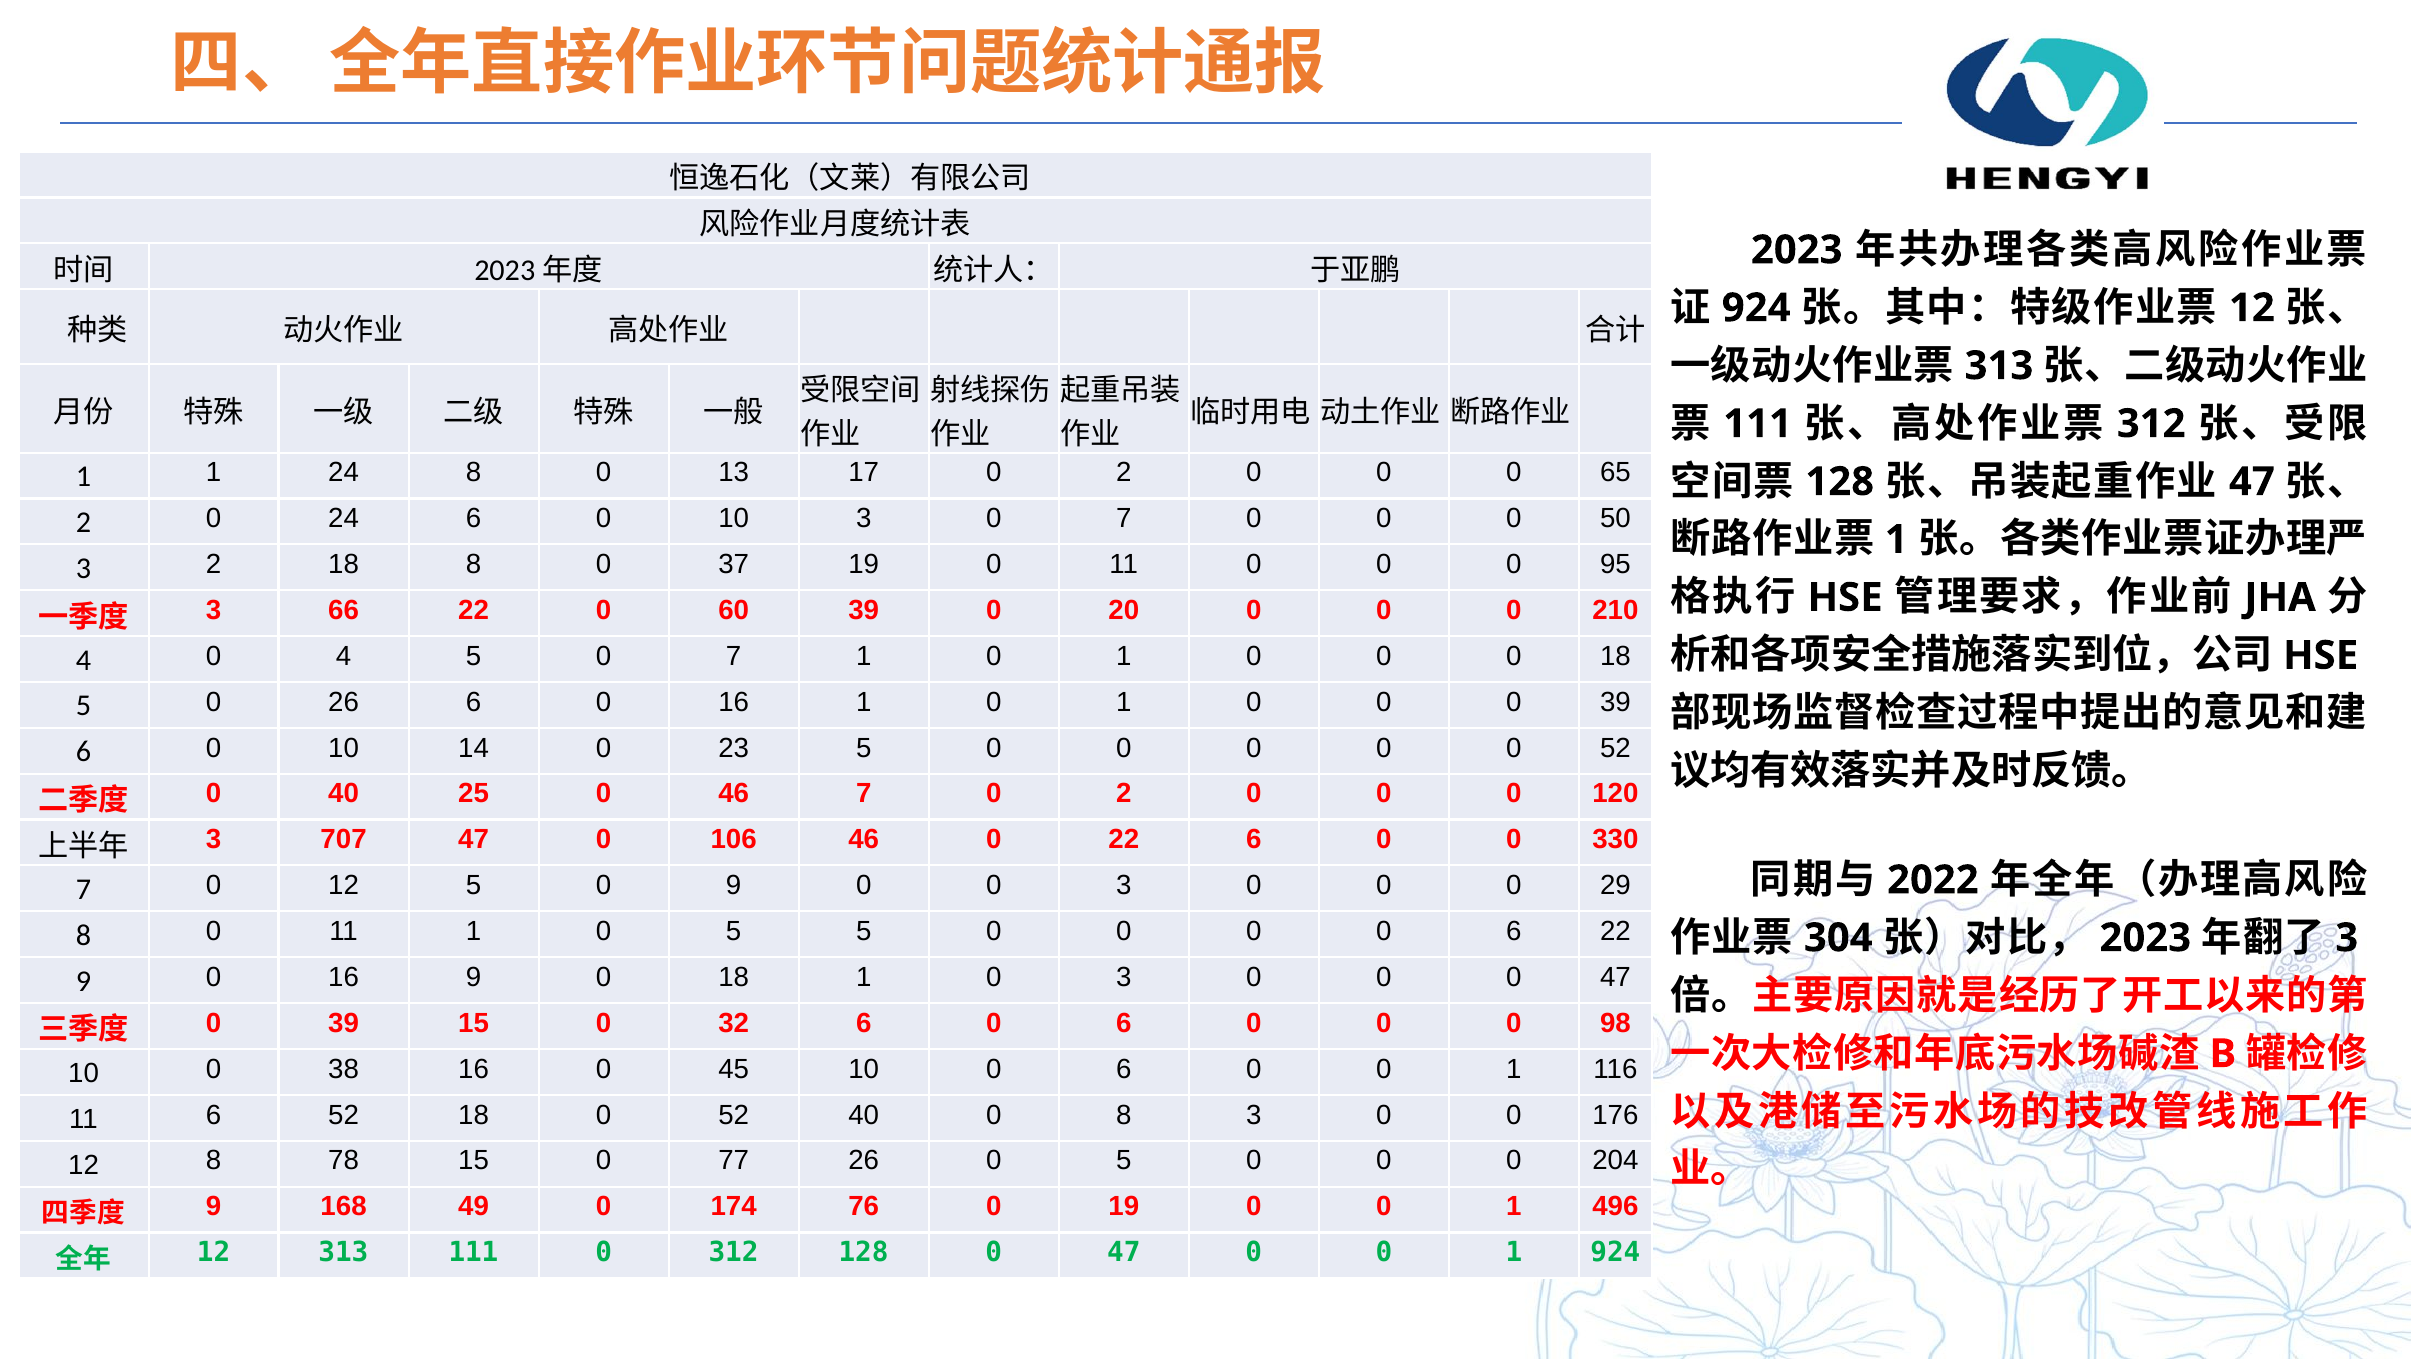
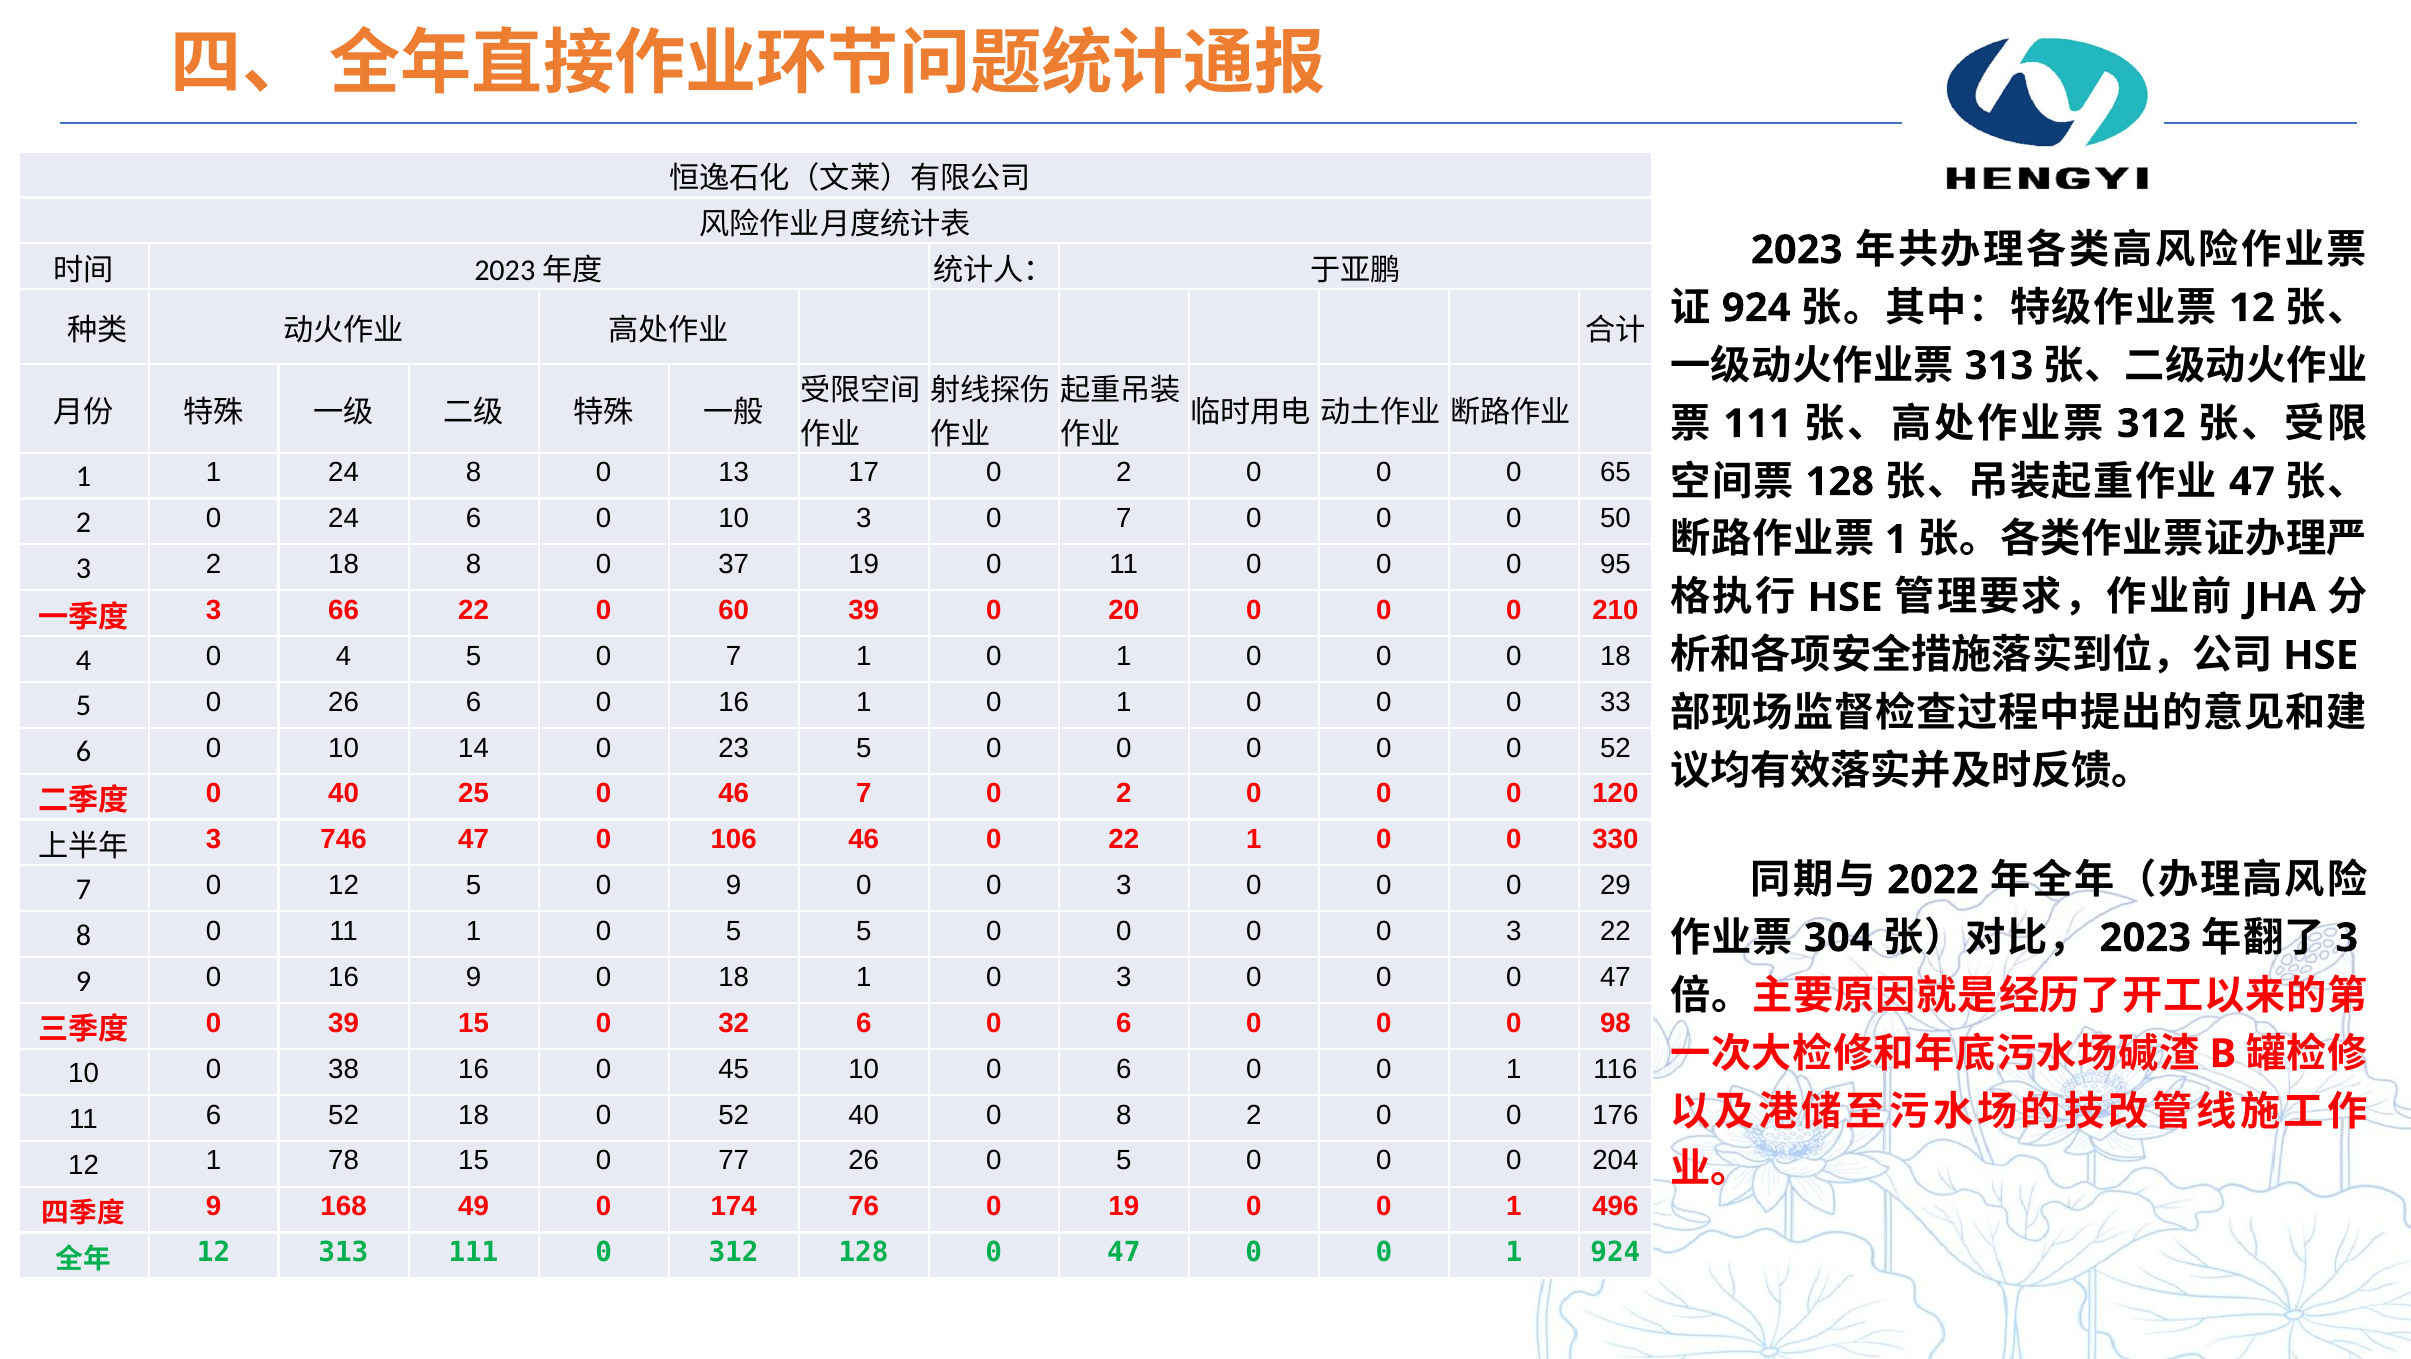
0 0 39: 39 -> 33 (1615, 702)
707: 707 -> 746 (344, 840)
22 6: 6 -> 1 (1254, 840)
0 0 0 6: 6 -> 3 (1514, 931)
8 3: 3 -> 2 (1254, 1115)
12 8: 8 -> 1 (214, 1161)
